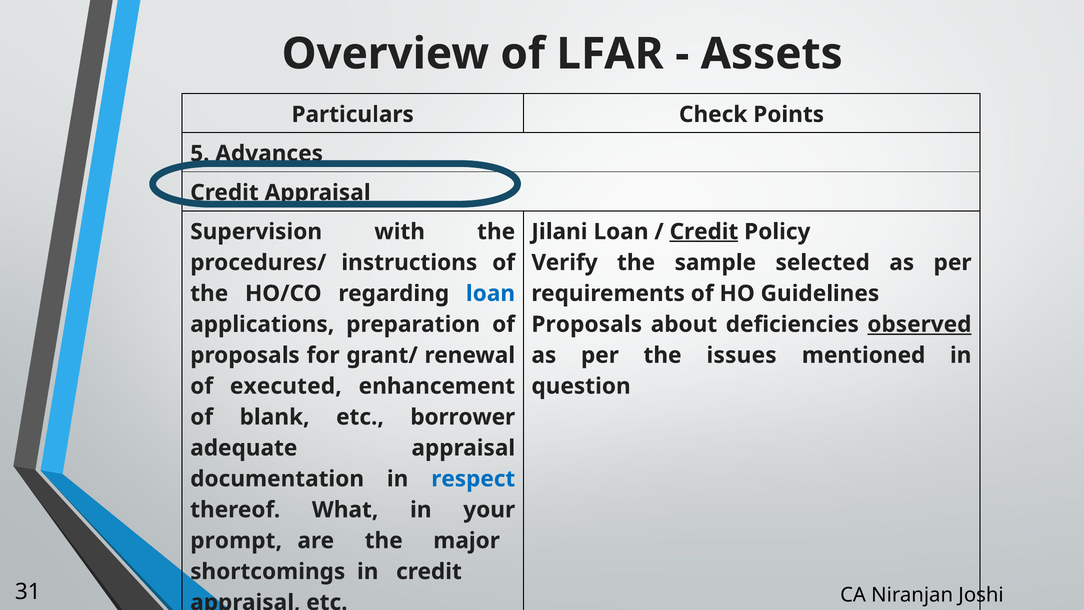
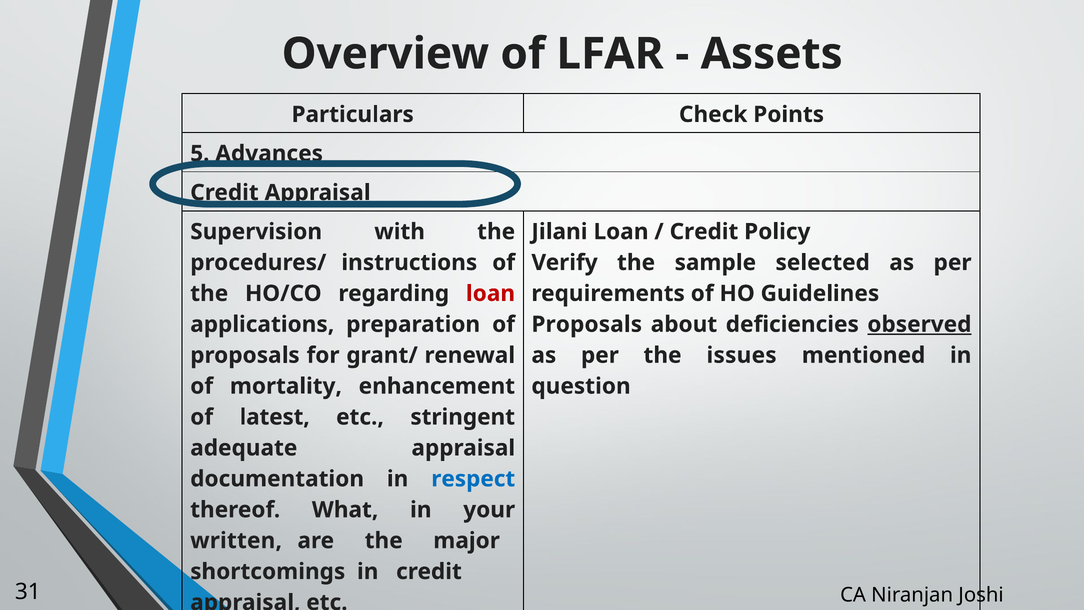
Credit underline: present -> none (704, 232)
loan colour: blue -> red (491, 293)
executed: executed -> mortality (286, 386)
blank: blank -> latest (275, 417)
borrower: borrower -> stringent (463, 417)
prompt: prompt -> written (236, 540)
